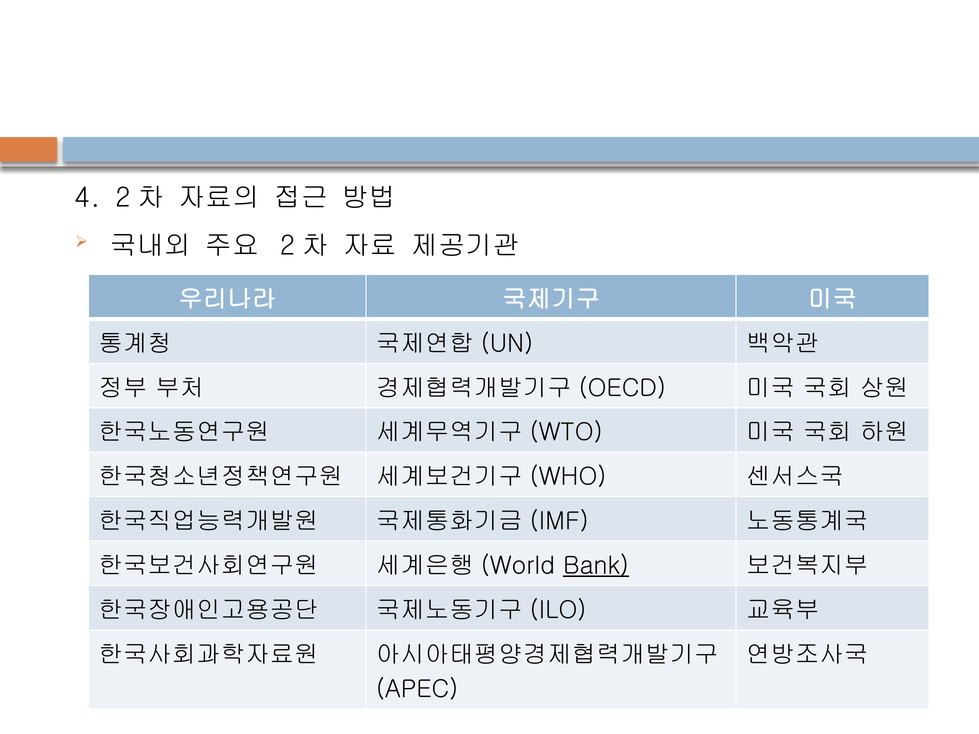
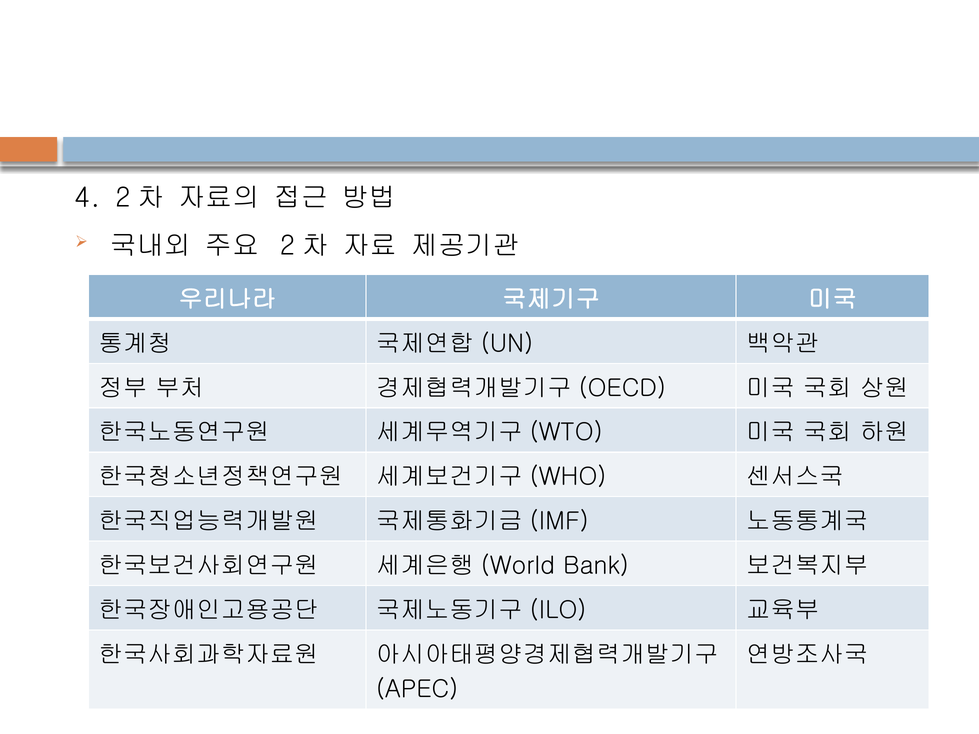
Bank underline: present -> none (596, 566)
